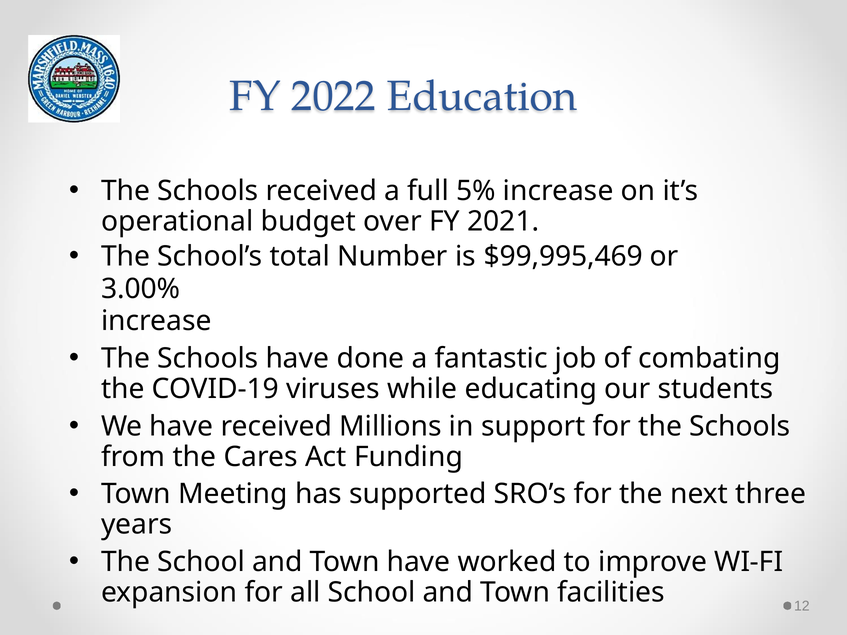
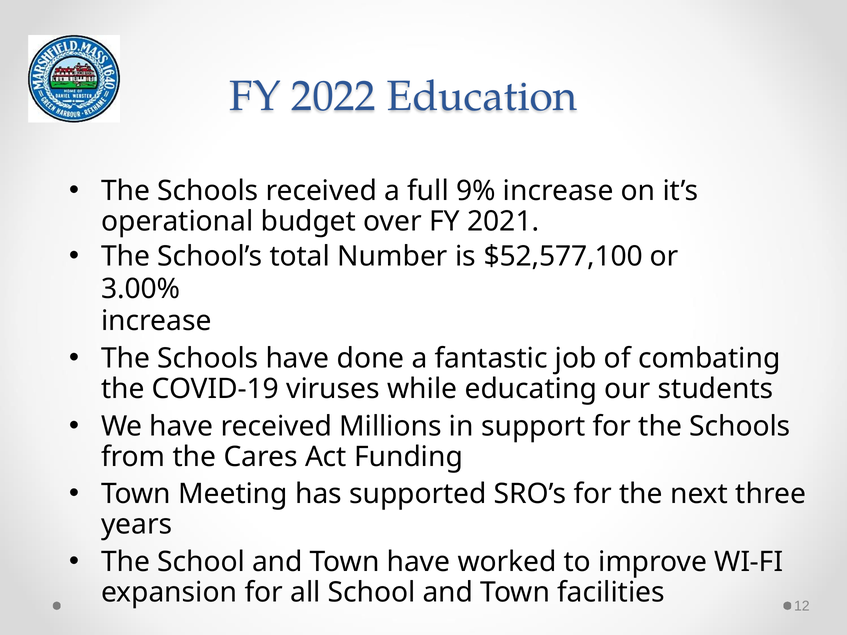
5%: 5% -> 9% (476, 191)
$99,995,469: $99,995,469 -> $52,577,100 (563, 257)
